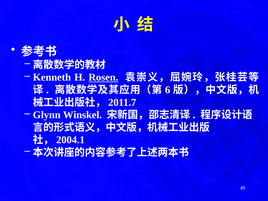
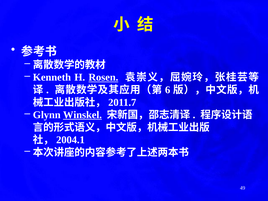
Winskel underline: none -> present (82, 115)
